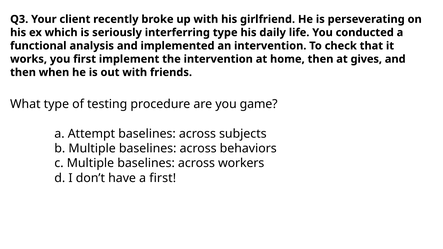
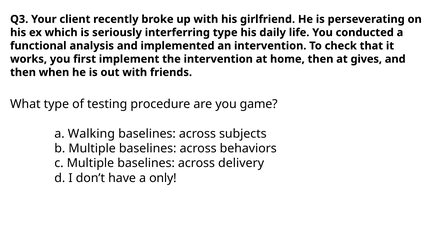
Attempt: Attempt -> Walking (91, 134)
workers: workers -> delivery (241, 163)
a first: first -> only (163, 178)
